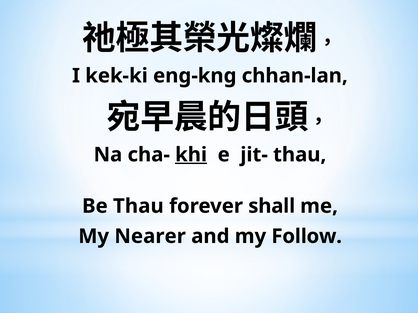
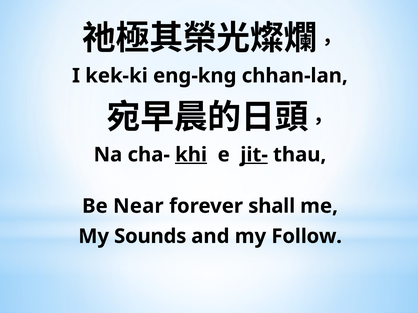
jit- underline: none -> present (254, 155)
Be Thau: Thau -> Near (138, 206)
Nearer: Nearer -> Sounds (150, 237)
